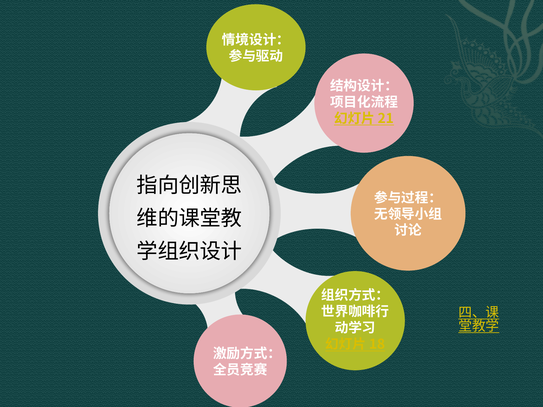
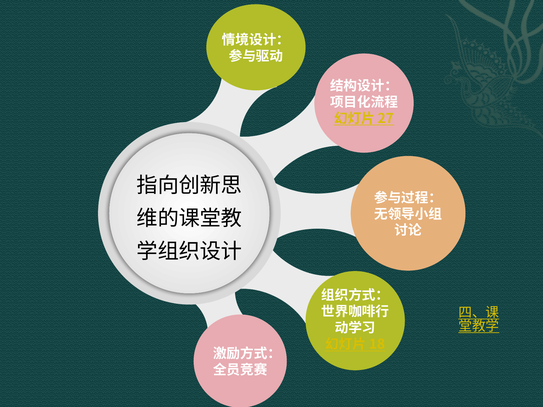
21: 21 -> 27 (386, 119)
